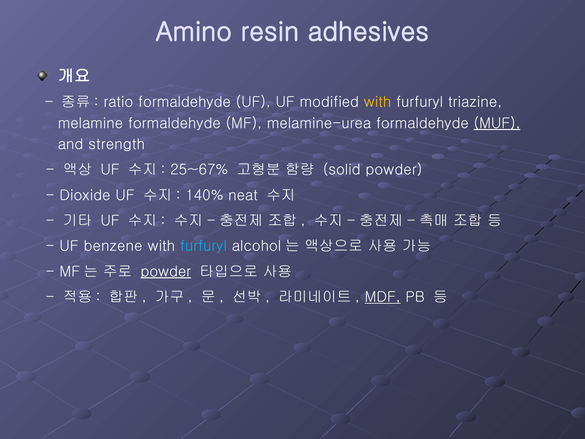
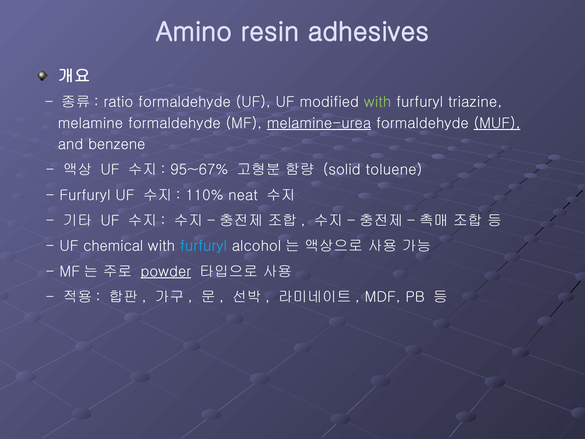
with colour: yellow -> light green (378, 102)
melamine-urea underline: none -> present (319, 123)
strength: strength -> benzene (117, 144)
25~67%: 25~67% -> 95~67% (199, 170)
solid powder: powder -> toluene (394, 170)
Dioxide: Dioxide -> Furfuryl (85, 195)
140%: 140% -> 110% (204, 195)
benzene: benzene -> chemical (113, 246)
MDF underline: present -> none (383, 297)
